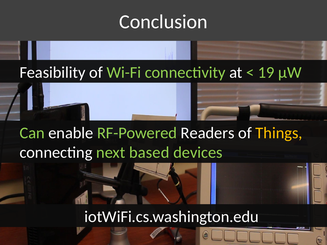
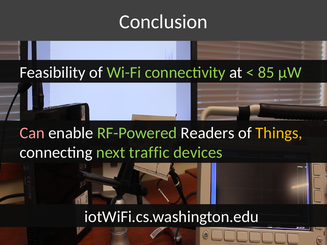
19: 19 -> 85 (266, 73)
Can colour: light green -> pink (32, 133)
based: based -> traffic (149, 153)
